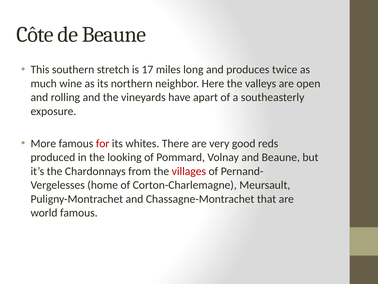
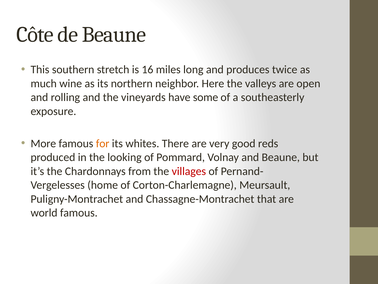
17: 17 -> 16 (147, 69)
apart: apart -> some (206, 97)
for colour: red -> orange (103, 143)
